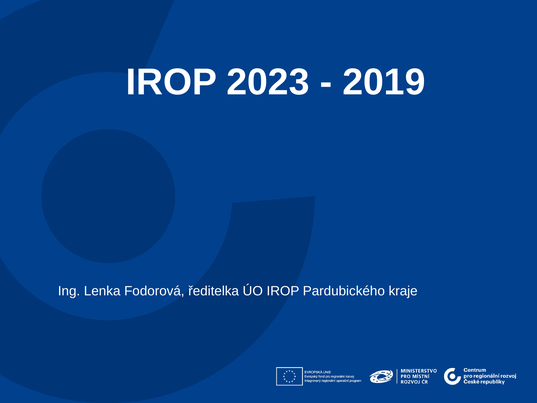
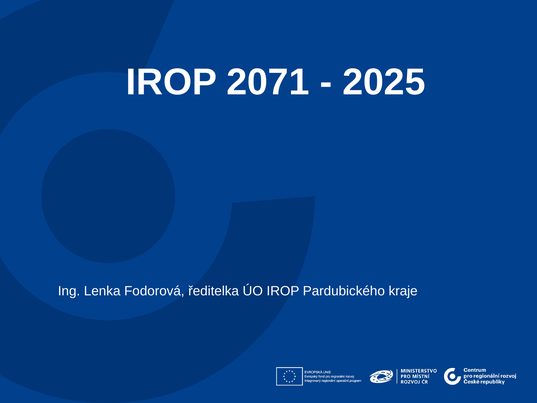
2023: 2023 -> 2071 (268, 82)
2019: 2019 -> 2025 (384, 82)
